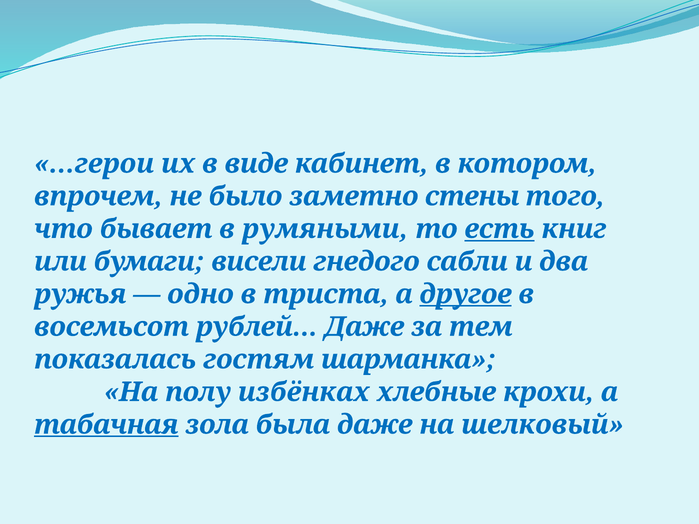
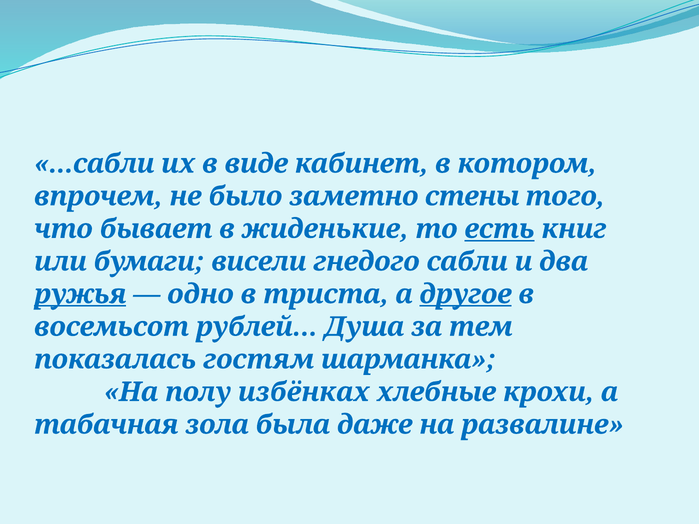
...герои: ...герои -> ...сабли (94, 164)
румяными: румяными -> жиденькие (325, 229)
ружья underline: none -> present (80, 294)
рублей Даже: Даже -> Душа (364, 327)
табачная underline: present -> none (106, 425)
шелковый: шелковый -> развалине (543, 425)
